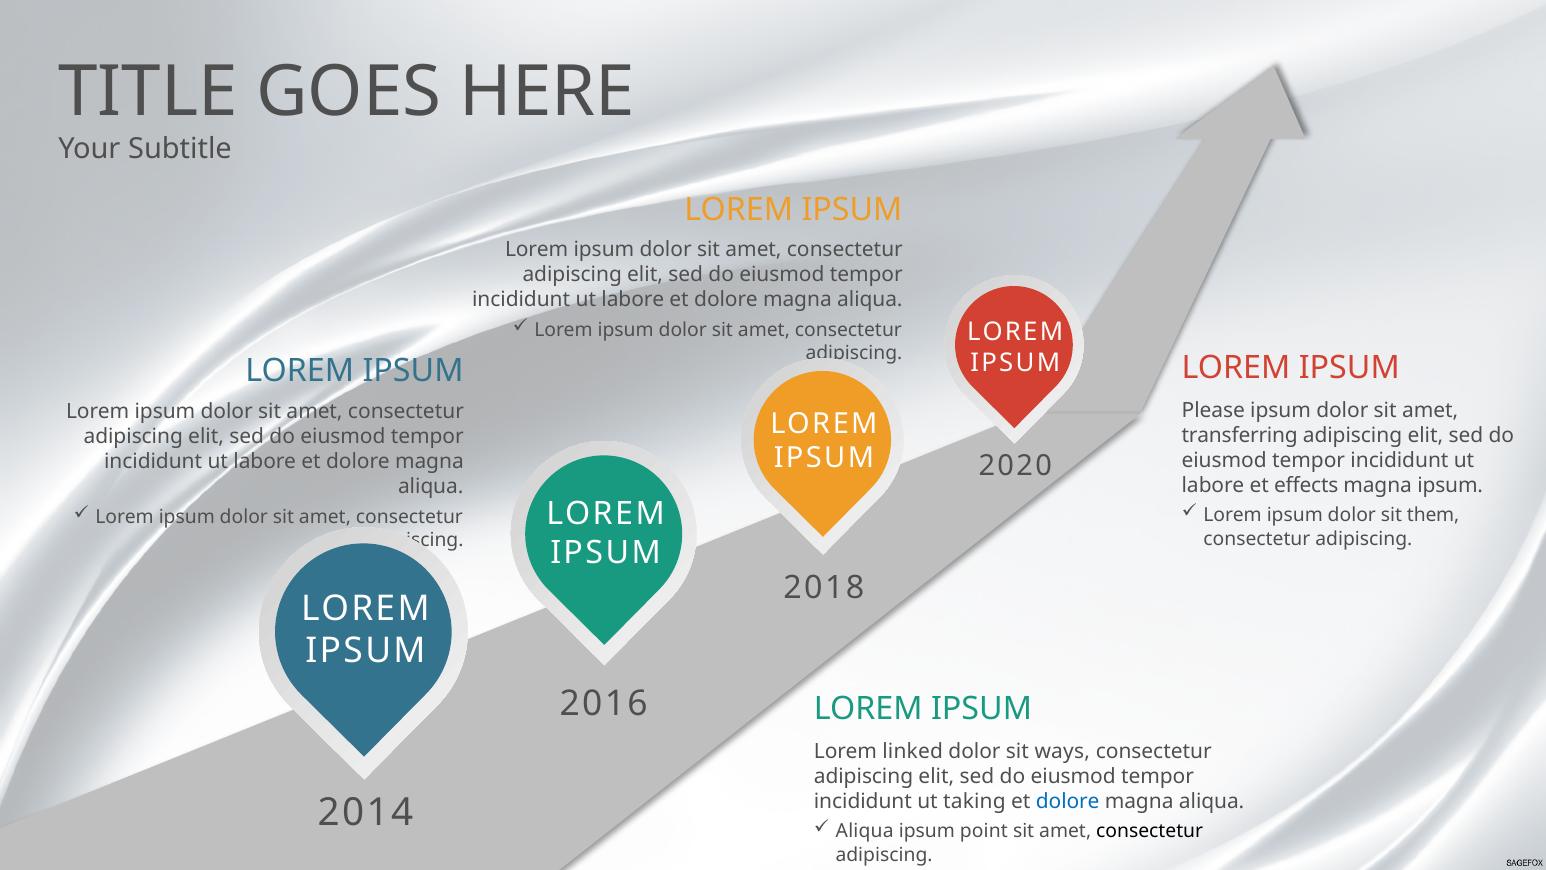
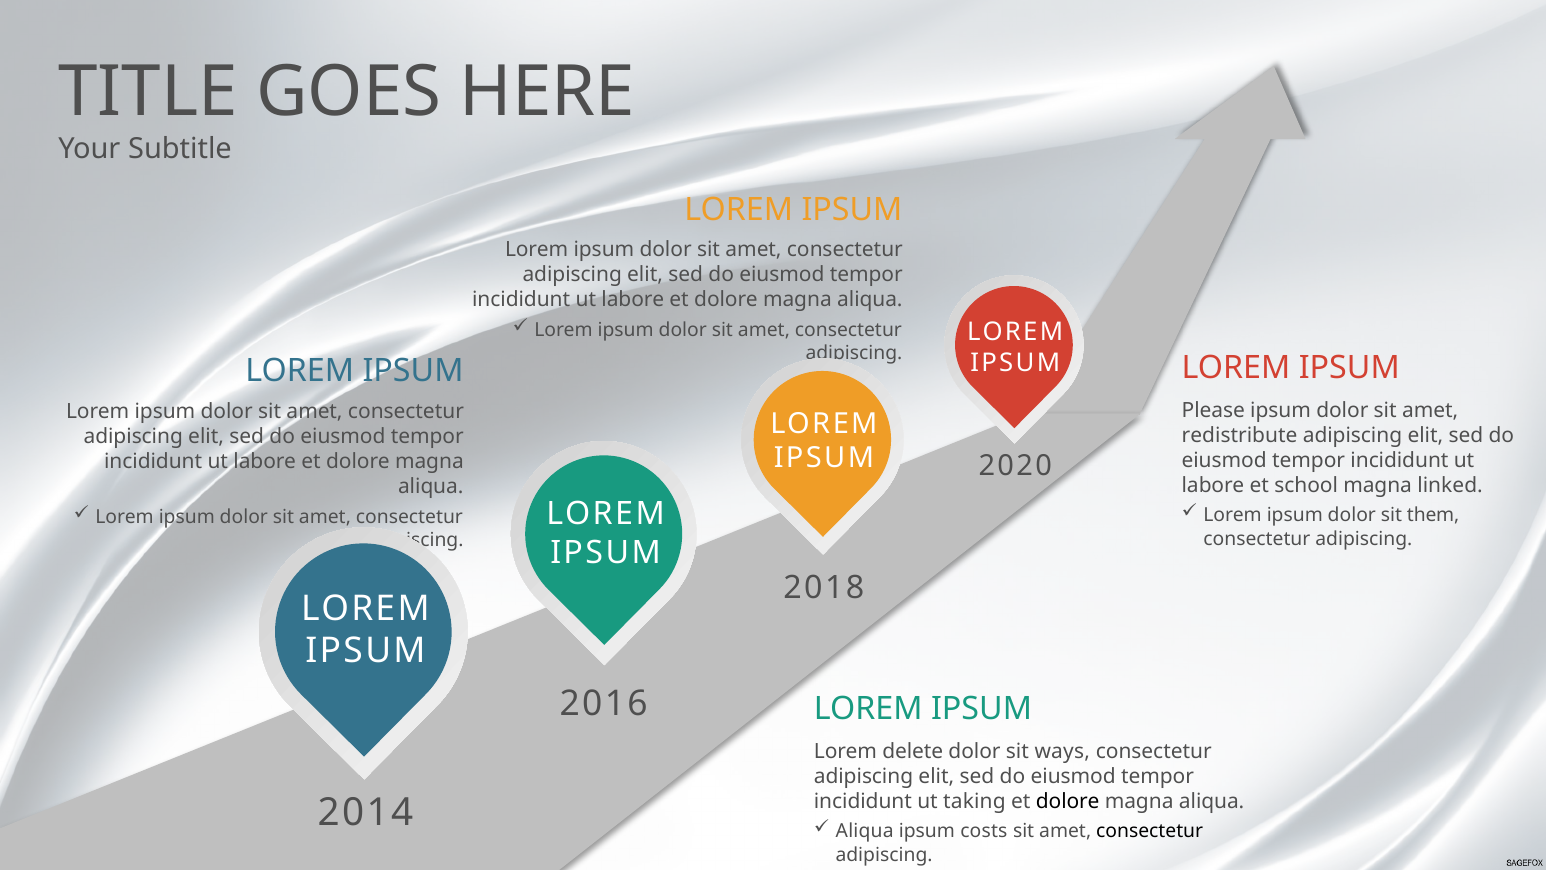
transferring: transferring -> redistribute (1240, 435)
effects: effects -> school (1306, 485)
magna ipsum: ipsum -> linked (1450, 485)
linked: linked -> delete (913, 751)
dolore colour: blue -> black (1068, 801)
point: point -> costs (984, 831)
